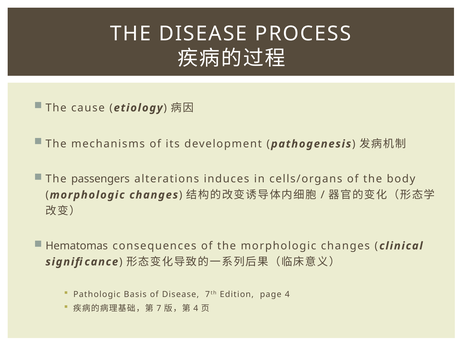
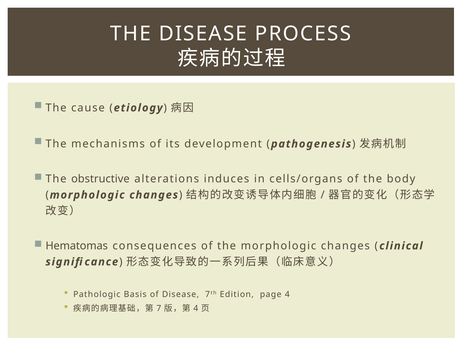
passengers: passengers -> obstructive (100, 179)
